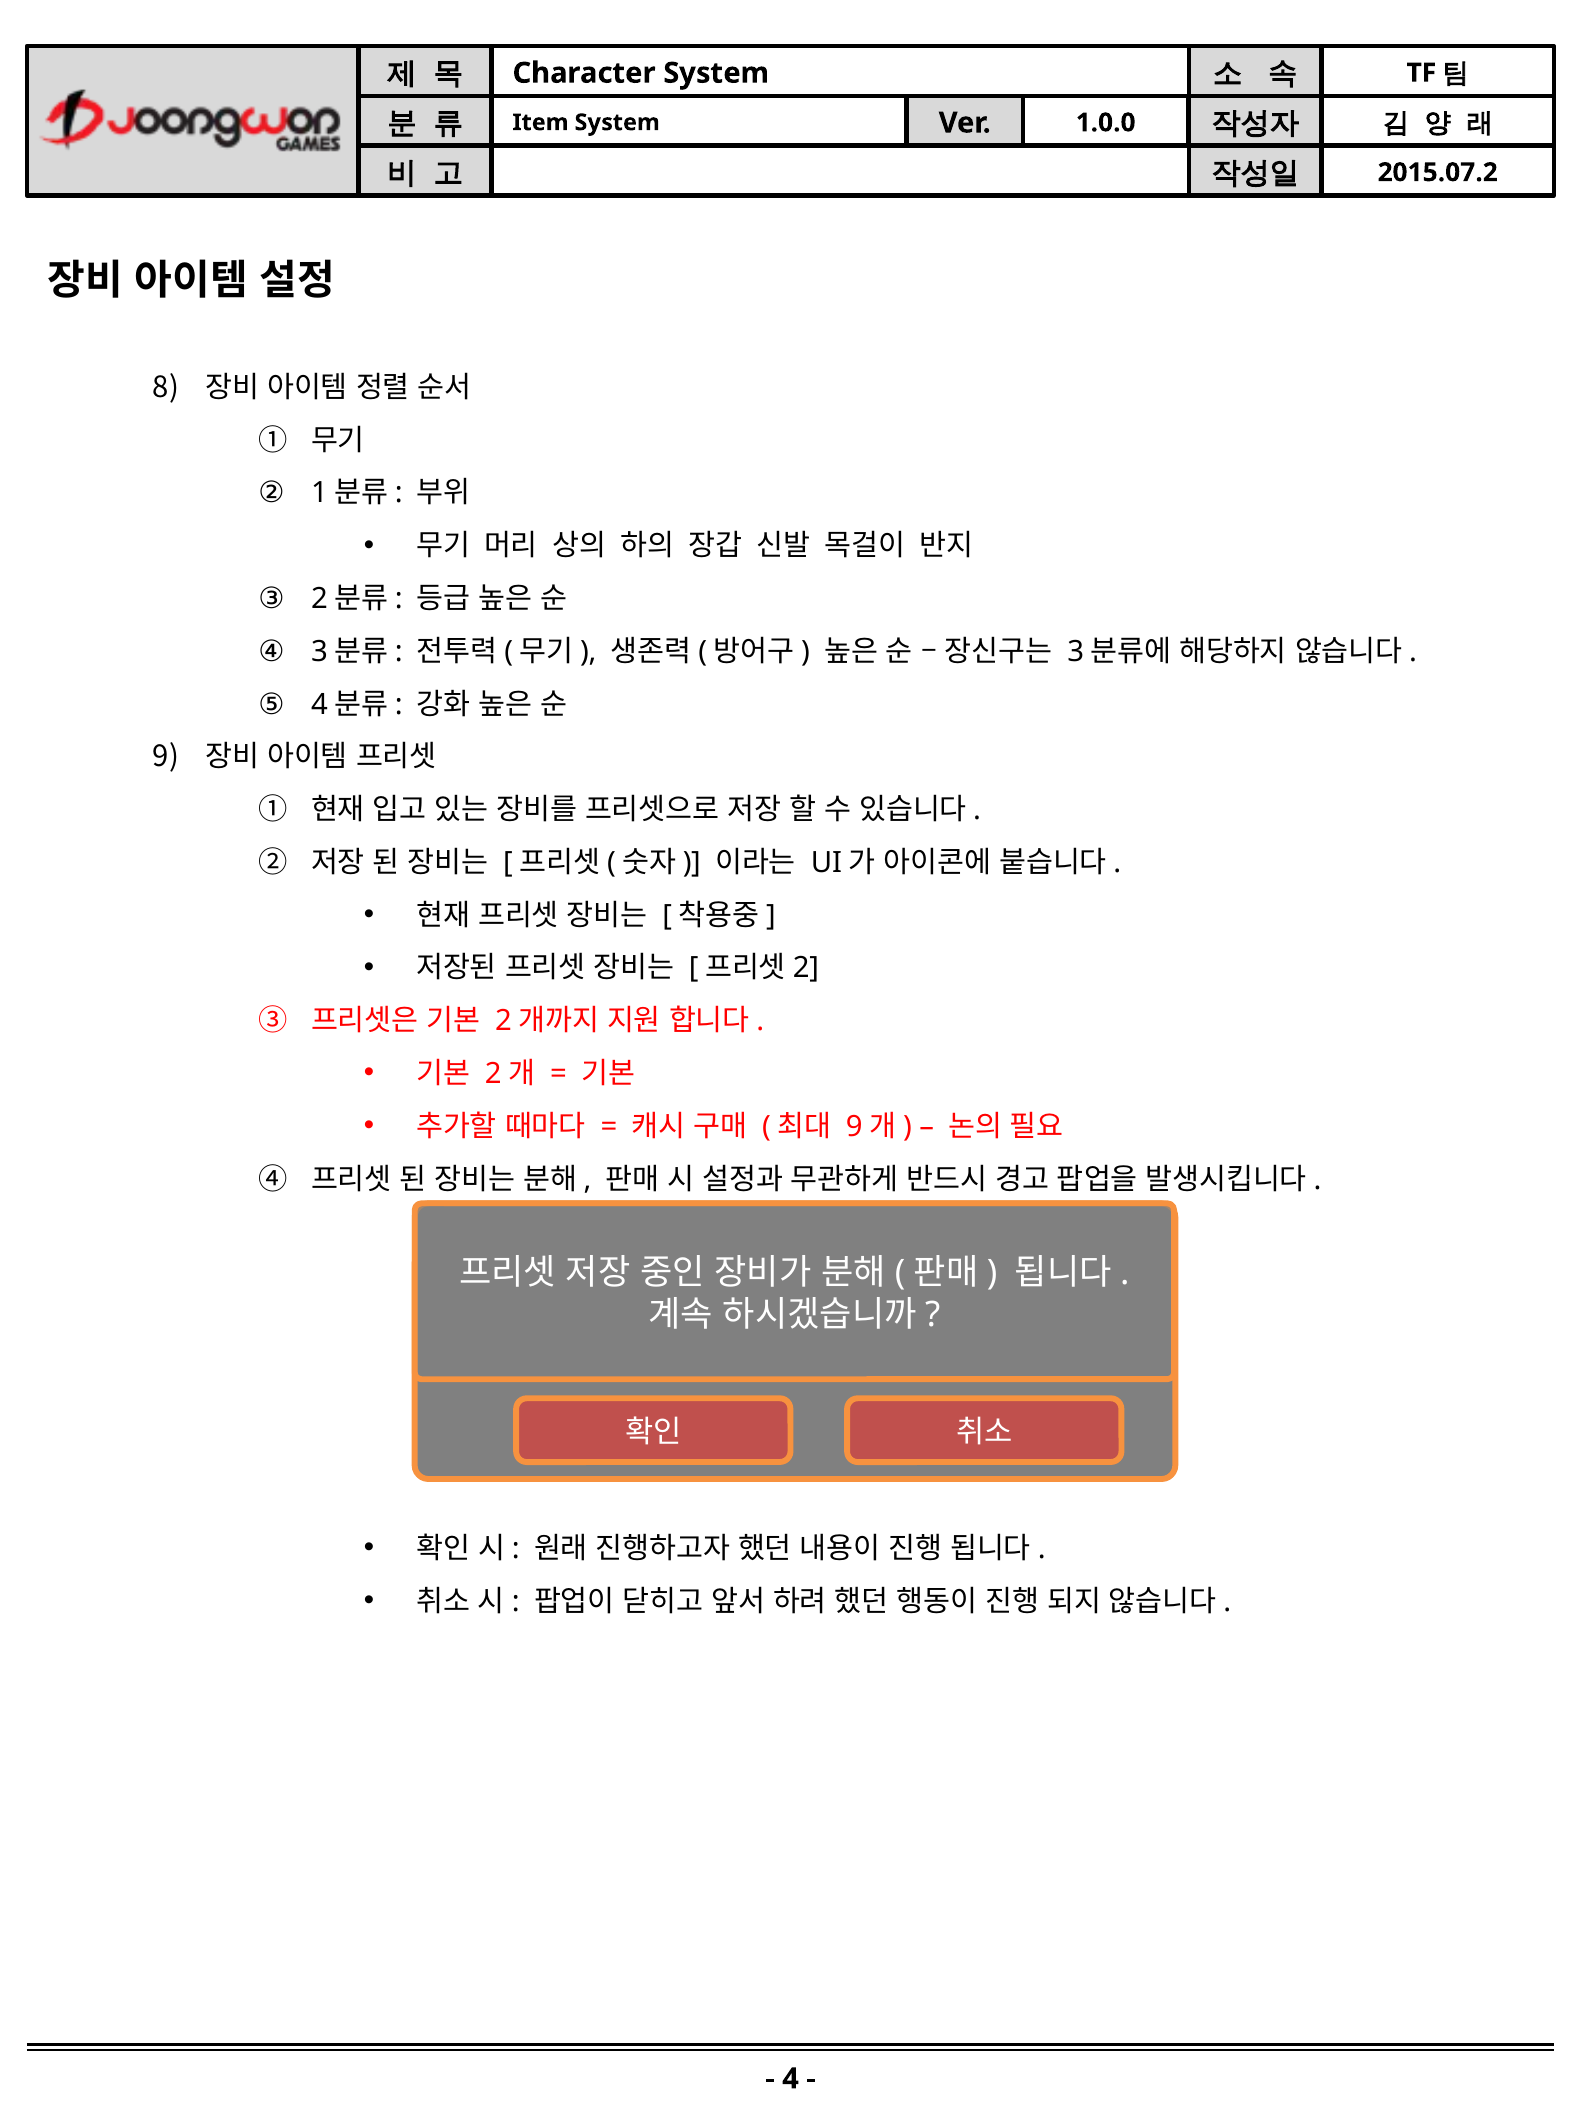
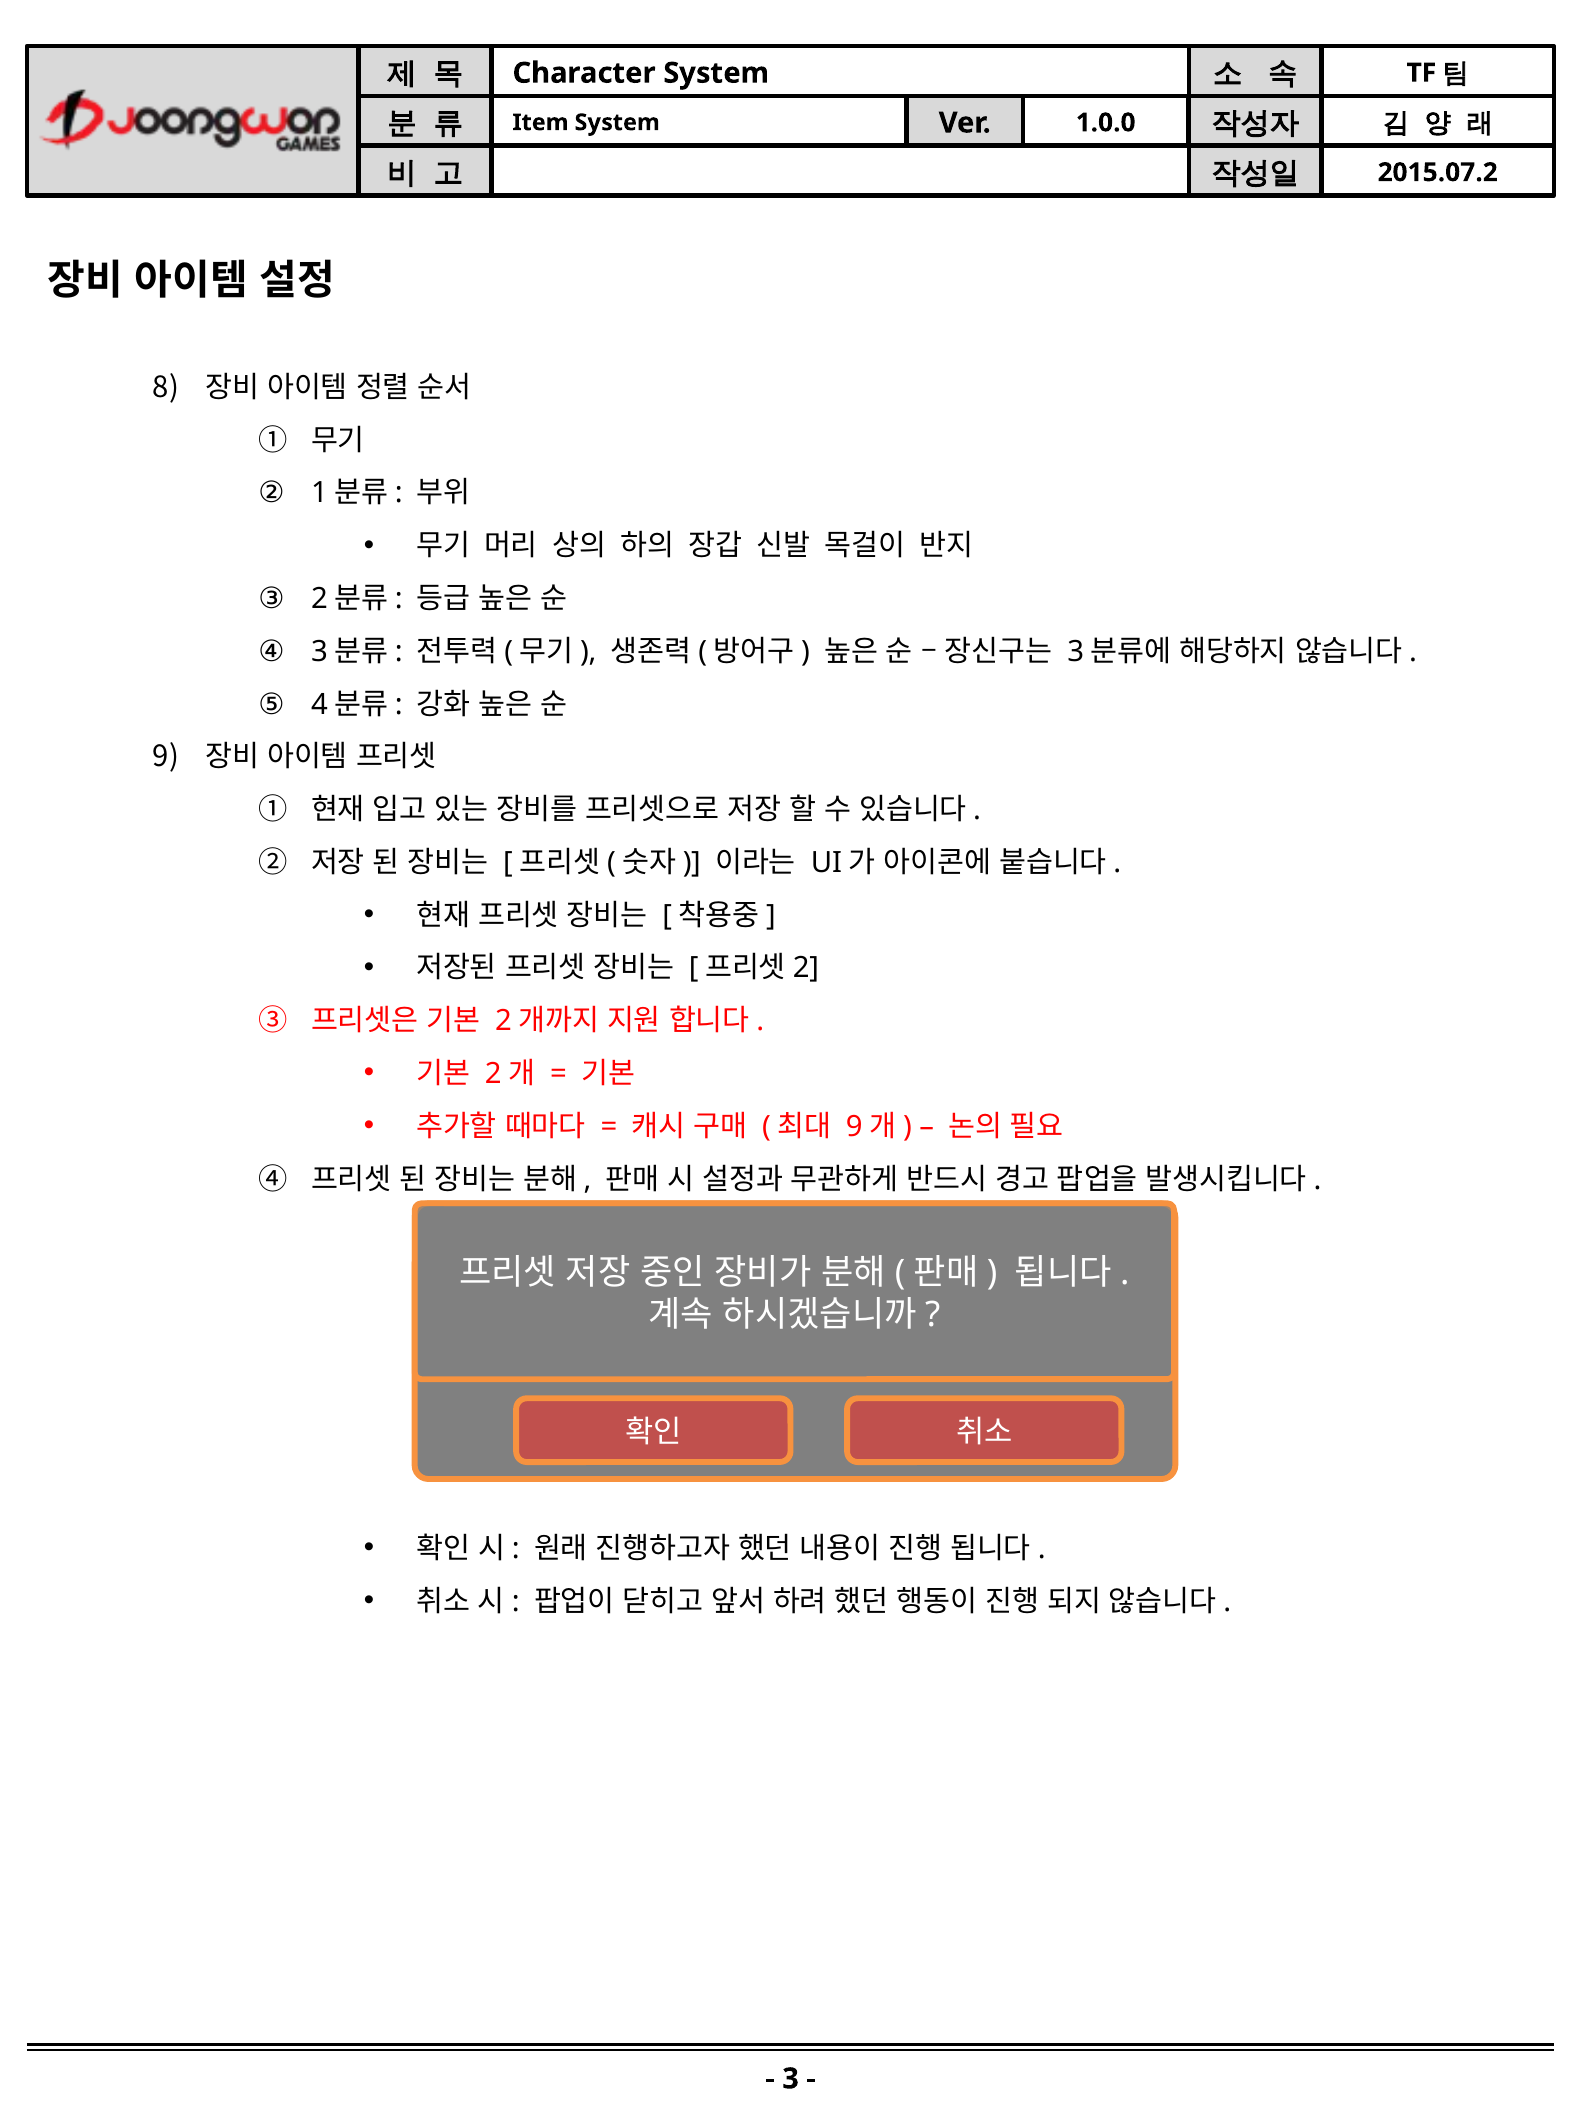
4: 4 -> 3 (791, 2079)
